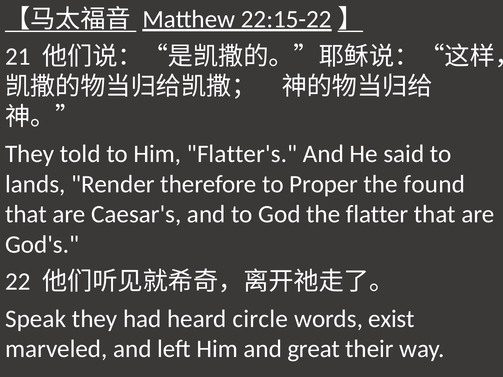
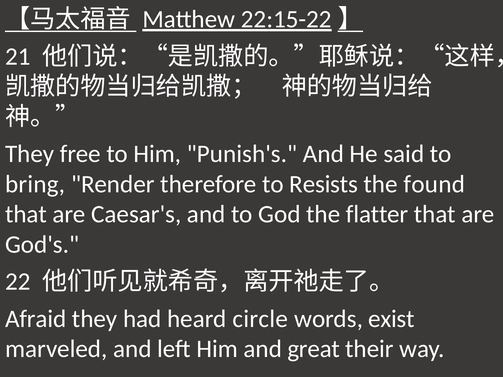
told: told -> free (80, 154)
Flatter's: Flatter's -> Punish's (242, 154)
lands: lands -> bring (35, 184)
Proper: Proper -> Resists (324, 184)
Speak: Speak -> Afraid (36, 319)
